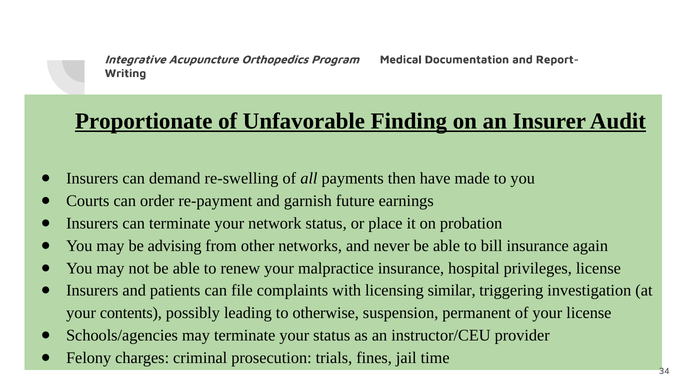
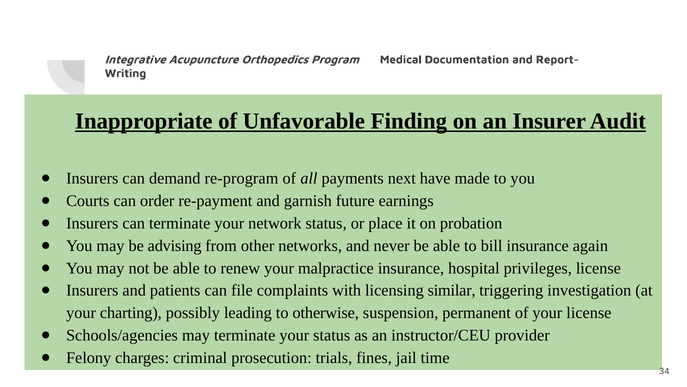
Proportionate: Proportionate -> Inappropriate (144, 121)
re-swelling: re-swelling -> re-program (241, 178)
then: then -> next (402, 178)
contents: contents -> charting (131, 313)
